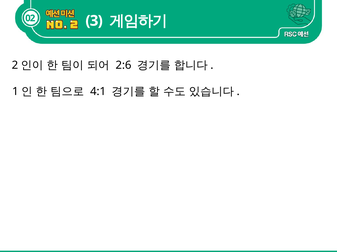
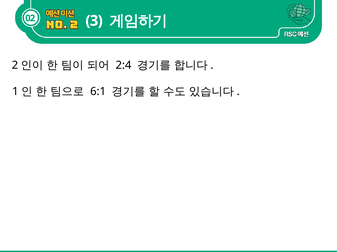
2:6: 2:6 -> 2:4 (123, 65)
4:1: 4:1 -> 6:1 (98, 92)
